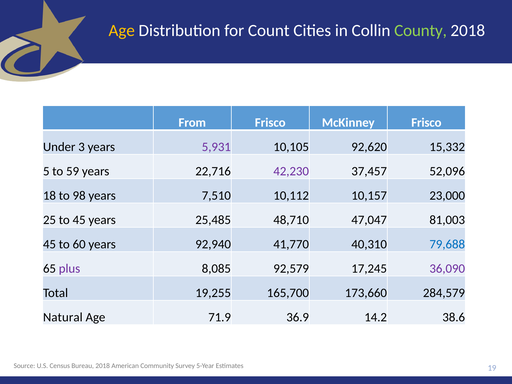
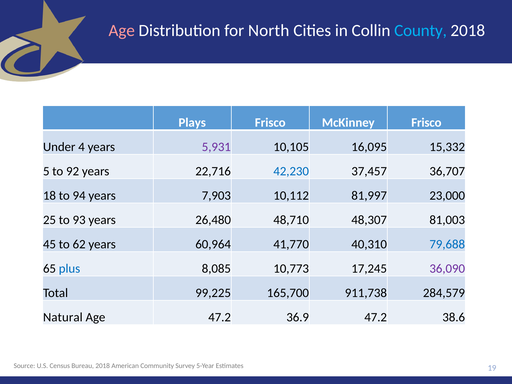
Age colour: yellow -> pink (122, 31)
Count: Count -> North (269, 31)
County colour: light green -> light blue (421, 31)
From: From -> Plays (192, 122)
3: 3 -> 4 (82, 147)
92,620: 92,620 -> 16,095 (369, 147)
59: 59 -> 92 (73, 171)
42,230 colour: purple -> blue (291, 171)
52,096: 52,096 -> 36,707 (447, 171)
98: 98 -> 94 (79, 195)
7,510: 7,510 -> 7,903 (216, 195)
10,157: 10,157 -> 81,997 (369, 195)
to 45: 45 -> 93 (79, 220)
25,485: 25,485 -> 26,480 (213, 220)
47,047: 47,047 -> 48,307 (369, 220)
60: 60 -> 62 (79, 244)
92,940: 92,940 -> 60,964 (213, 244)
plus colour: purple -> blue (69, 268)
92,579: 92,579 -> 10,773 (291, 268)
19,255: 19,255 -> 99,225 (213, 293)
173,660: 173,660 -> 911,738 (366, 293)
Age 71.9: 71.9 -> 47.2 (220, 317)
36.9 14.2: 14.2 -> 47.2 (376, 317)
